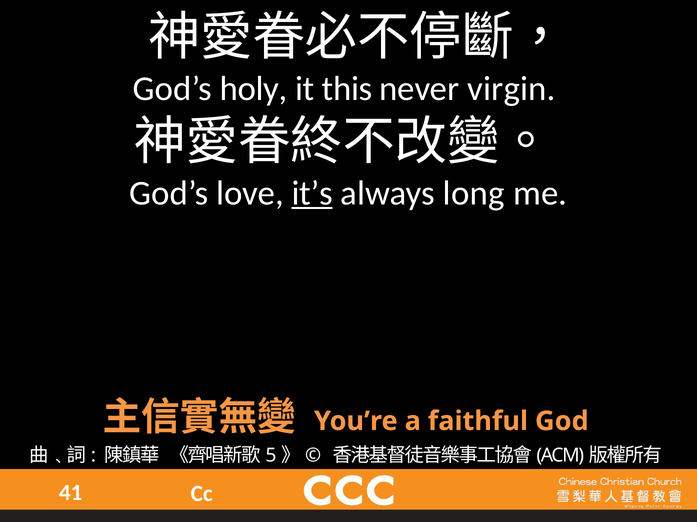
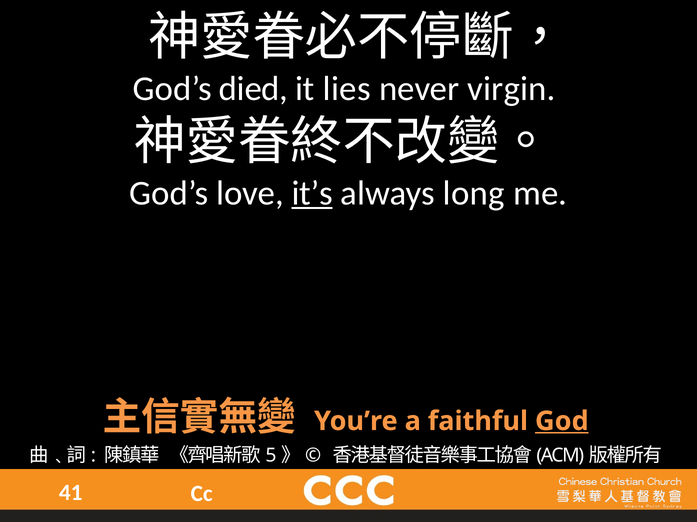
holy: holy -> died (254, 89)
this: this -> lies (347, 89)
God underline: none -> present (562, 422)
